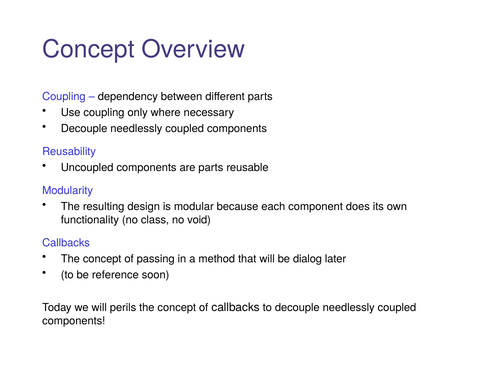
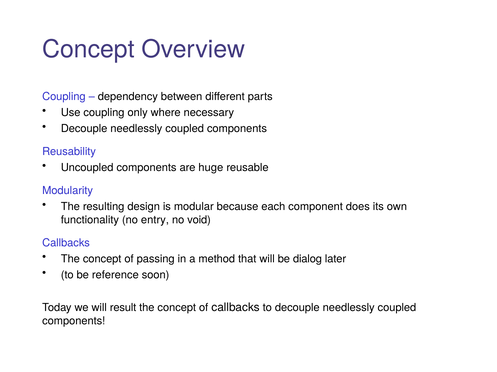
are parts: parts -> huge (211, 168)
class: class -> entry (155, 220)
perils: perils -> result (123, 308)
